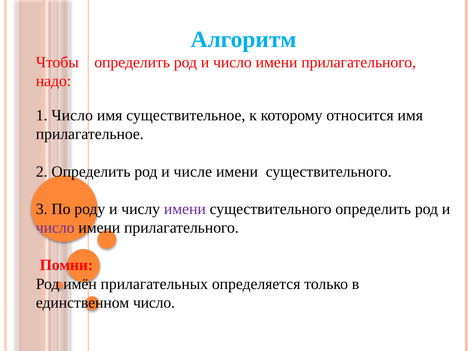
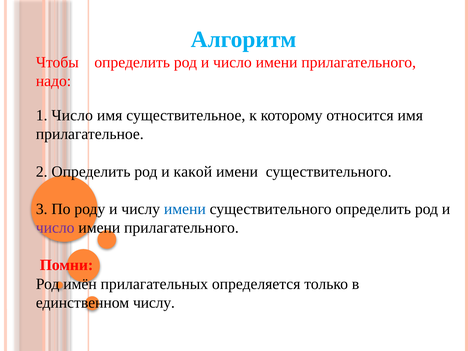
числе: числе -> какой (193, 172)
имени colour: purple -> blue (185, 209)
единственном число: число -> числу (154, 303)
